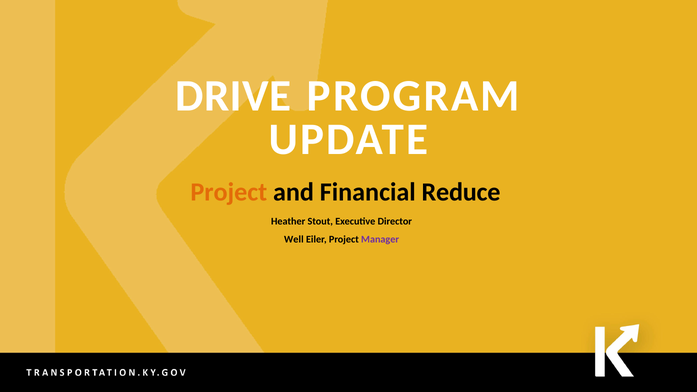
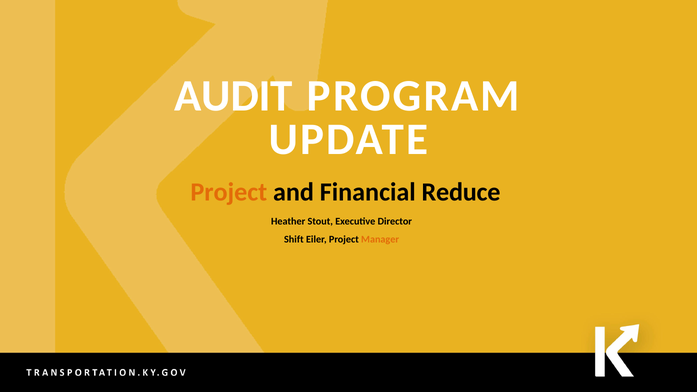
DRIVE: DRIVE -> AUDIT (234, 96)
Well: Well -> Shift (294, 239)
Manager colour: purple -> orange (380, 239)
